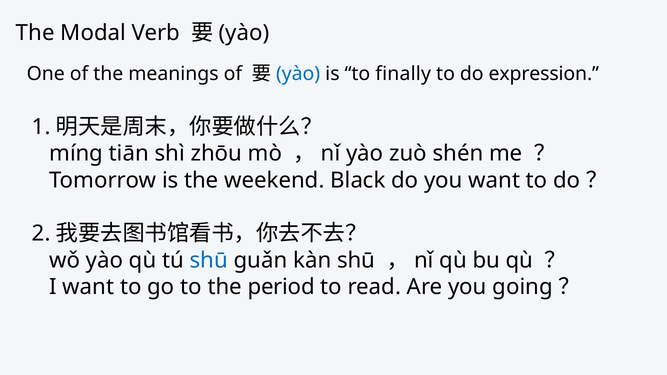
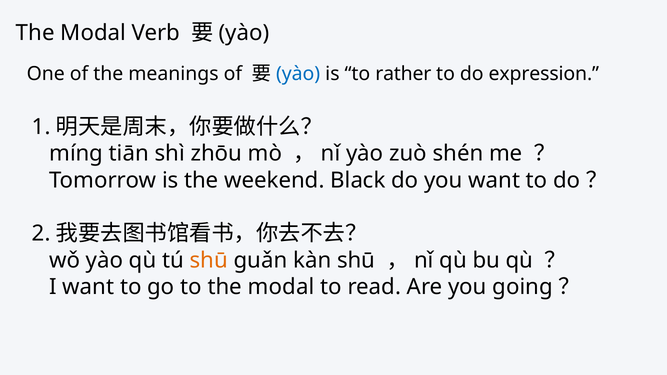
finally: finally -> rather (403, 74)
shū colour: blue -> orange (209, 260)
to the period: period -> modal (281, 287)
